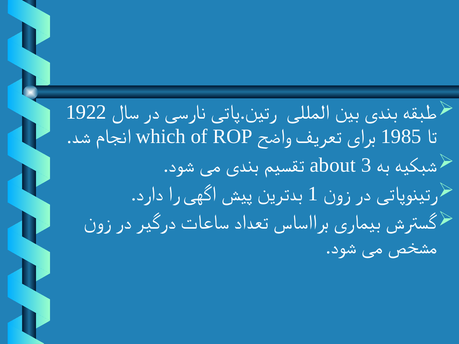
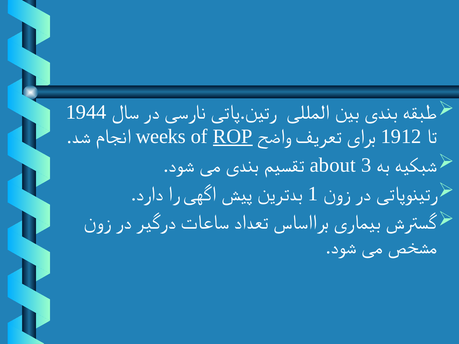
1922: 1922 -> 1944 (86, 112)
which: which -> weeks (161, 137)
ROP underline: none -> present (233, 137)
1985: 1985 -> 1912 (401, 137)
